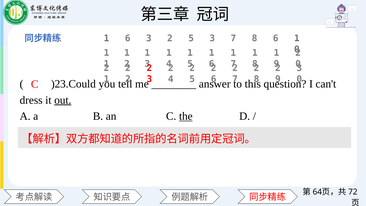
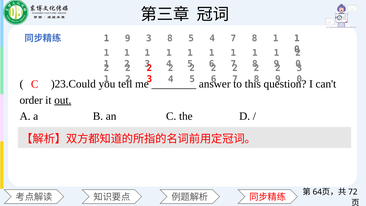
6: 6 -> 9 (128, 38)
2: 2 -> 8 (170, 38)
5 3: 3 -> 4 (212, 38)
7 8 6: 6 -> 1 (276, 38)
dress: dress -> order (31, 100)
the underline: present -> none (186, 116)
